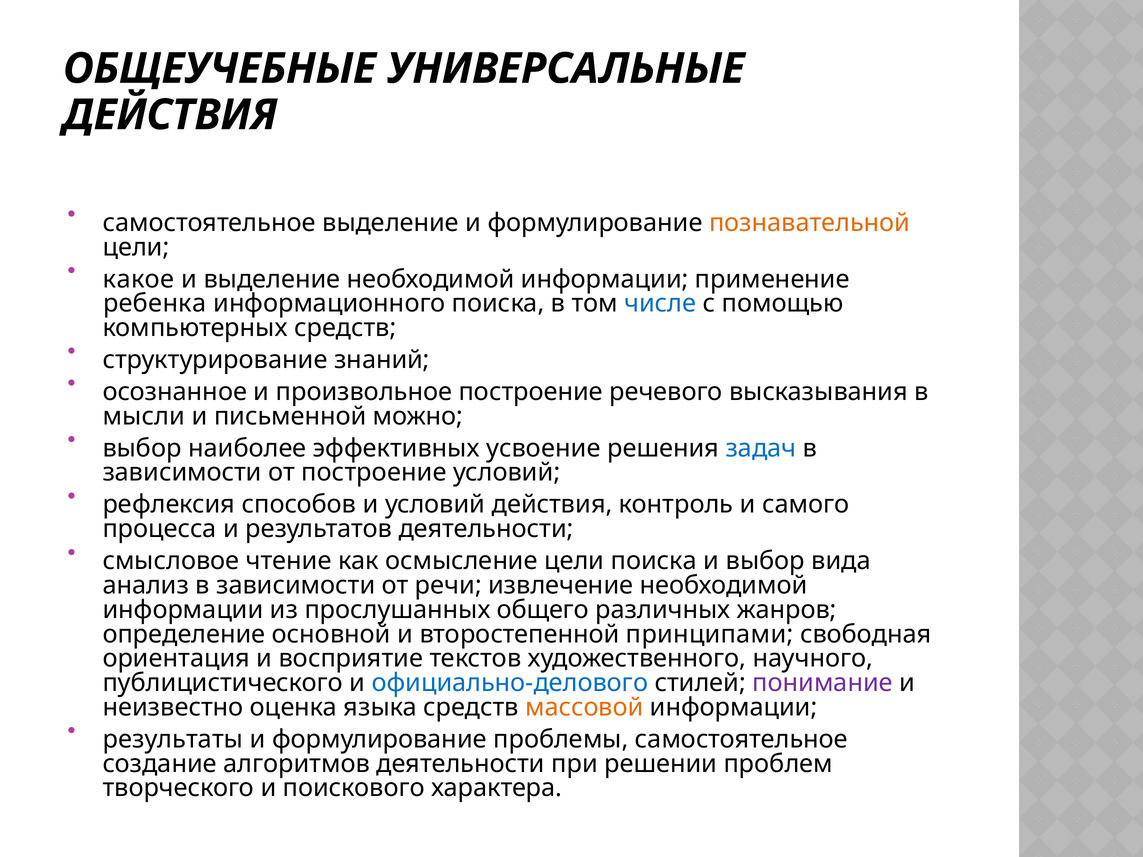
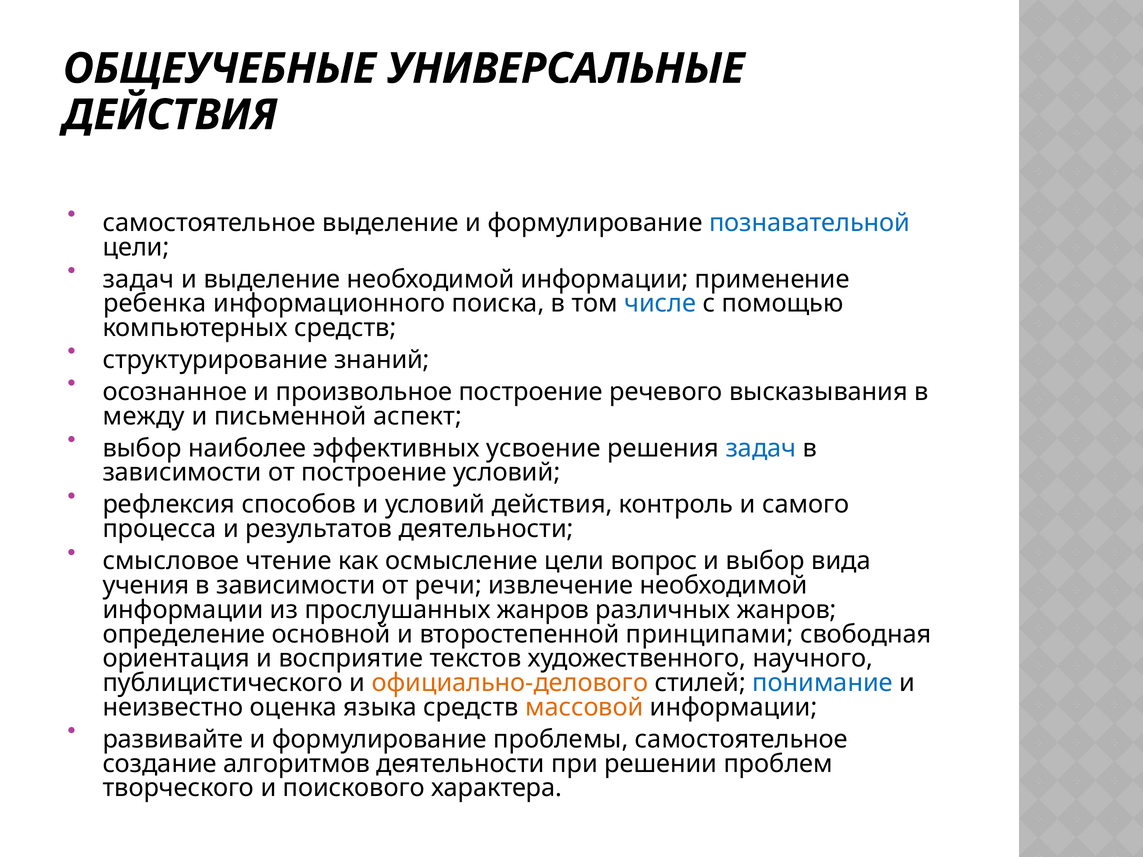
познавательной colour: orange -> blue (810, 223)
какое: какое -> задач (139, 279)
мысли: мысли -> между (144, 416)
можно: можно -> аспект (418, 416)
цели поиска: поиска -> вопрос (654, 561)
анализ: анализ -> учения (146, 586)
прослушанных общего: общего -> жанров (543, 610)
официально-делового colour: blue -> orange (510, 683)
понимание colour: purple -> blue (823, 683)
результаты: результаты -> развивайте (173, 739)
